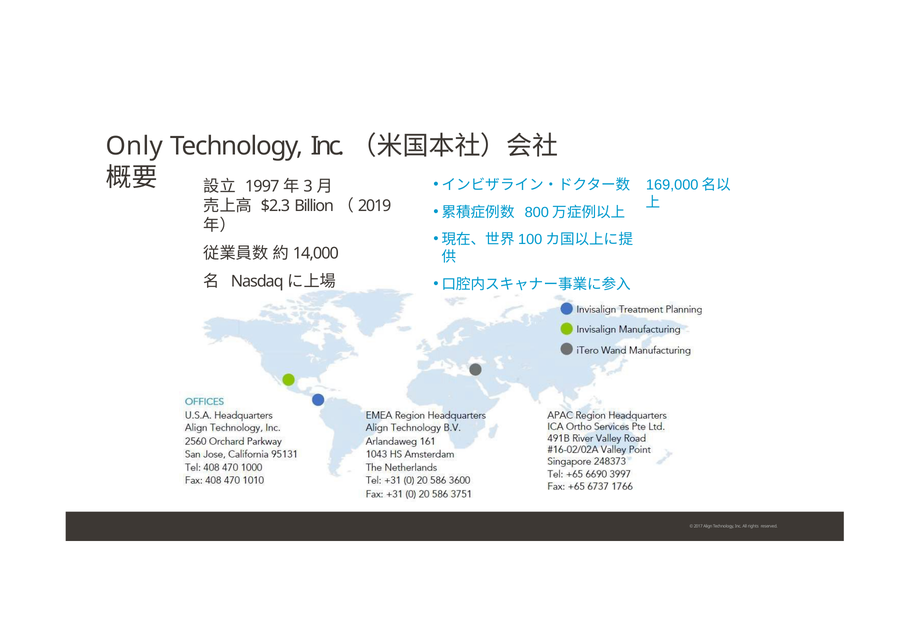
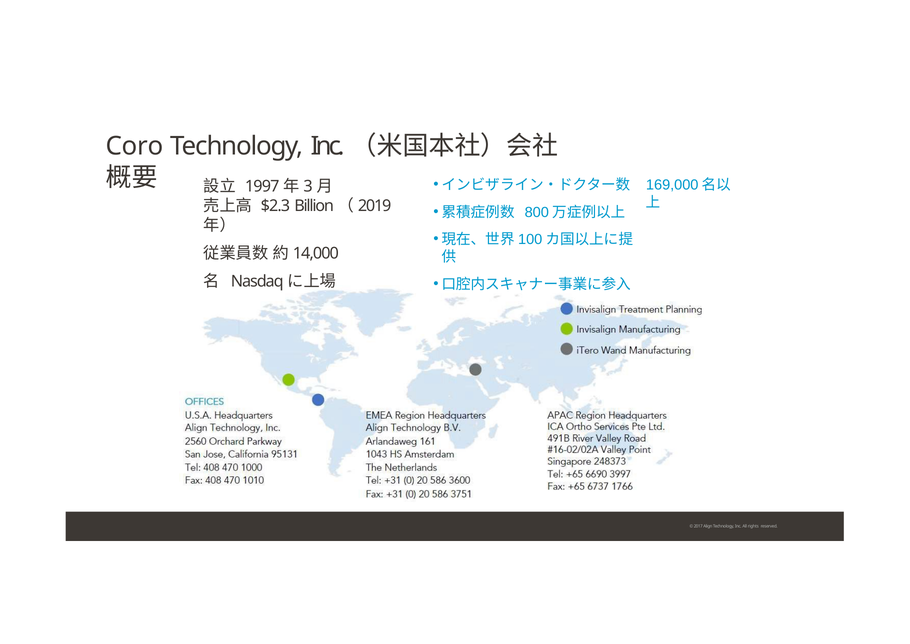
Only: Only -> Coro (135, 146)
